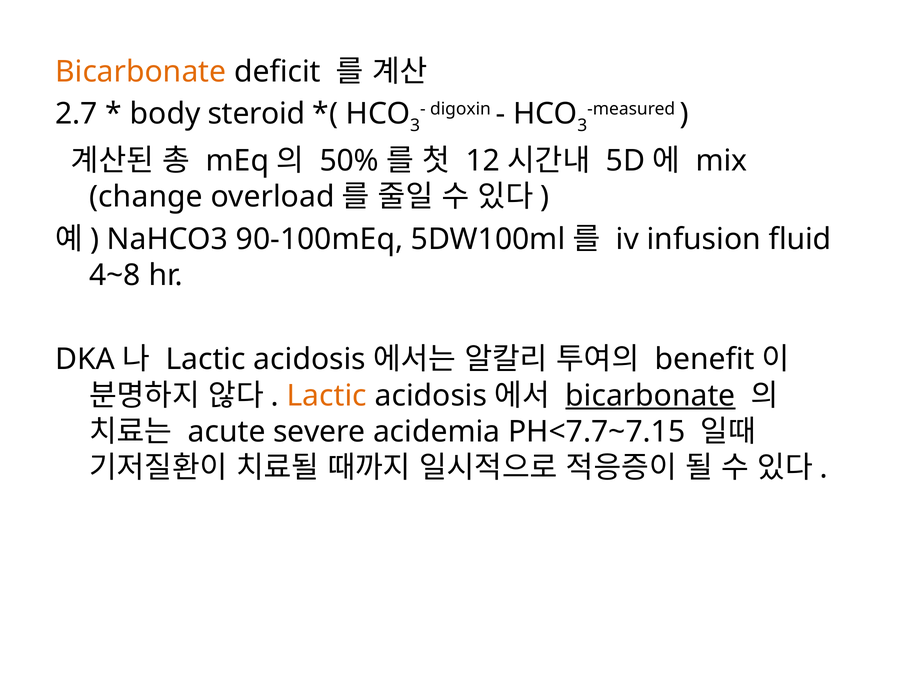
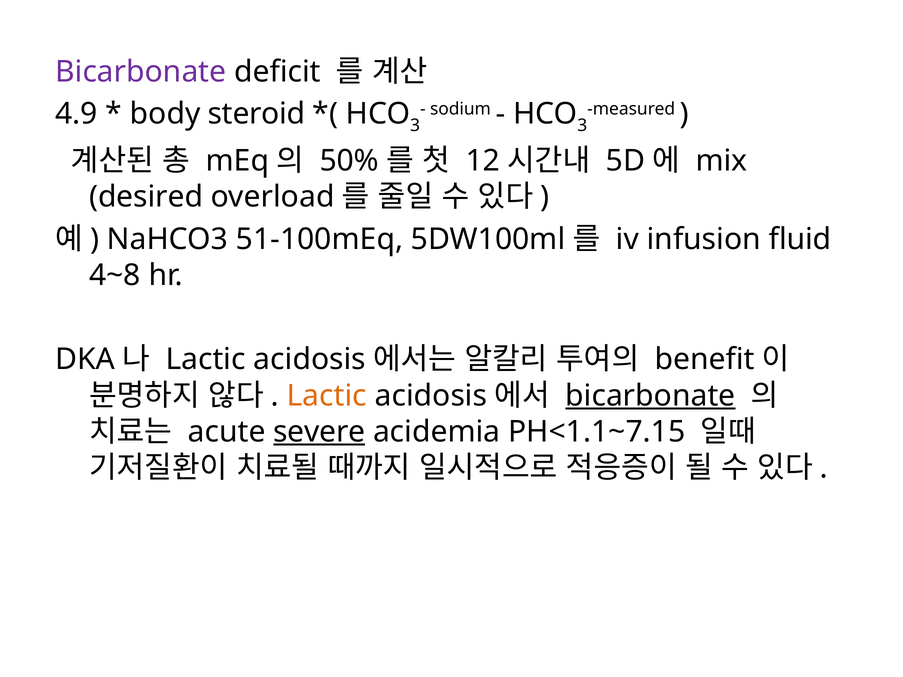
Bicarbonate colour: orange -> purple (141, 72)
digoxin: digoxin -> sodium (460, 109)
2.7: 2.7 -> 4.9 (76, 114)
change: change -> desired (146, 197)
90-100mEq: 90-100mEq -> 51-100mEq (320, 239)
severe underline: none -> present (319, 432)
PH<7.7~7.15: PH<7.7~7.15 -> PH<1.1~7.15 (597, 432)
